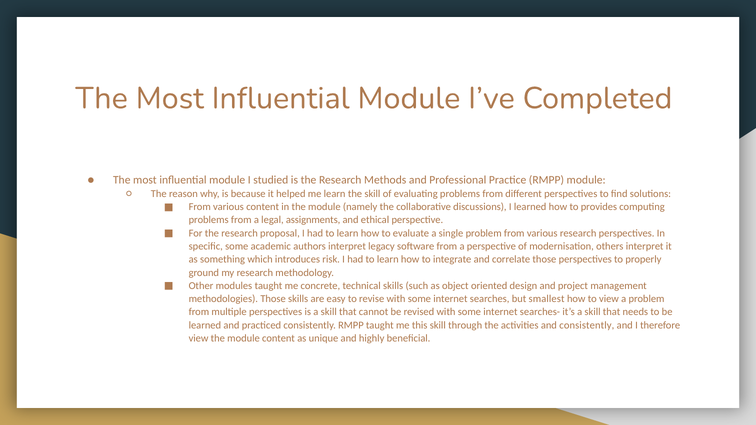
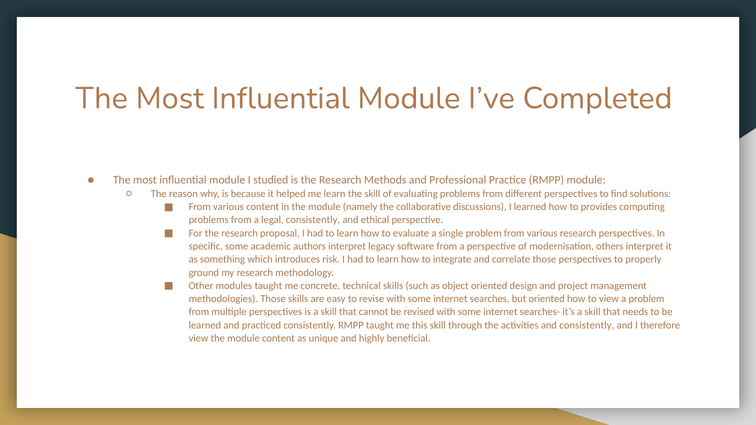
legal assignments: assignments -> consistently (313, 220)
but smallest: smallest -> oriented (547, 299)
